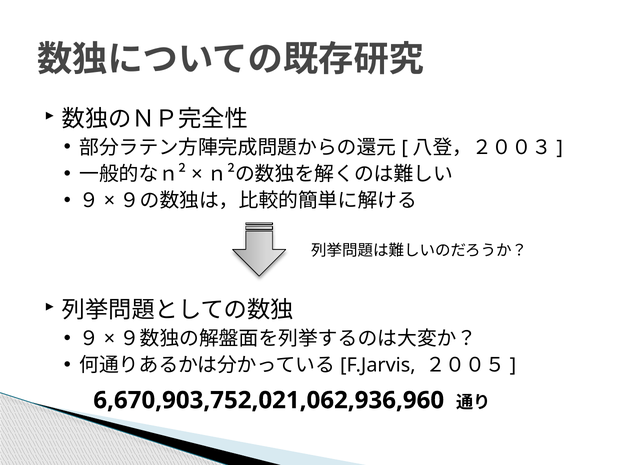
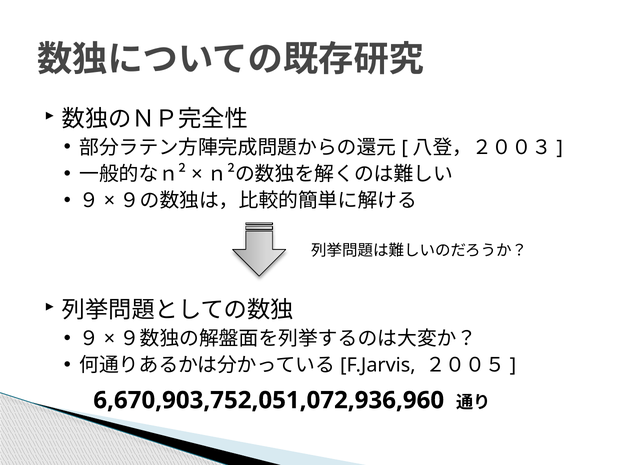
6,670,903,752,021,062,936,960: 6,670,903,752,021,062,936,960 -> 6,670,903,752,051,072,936,960 (269, 400)
